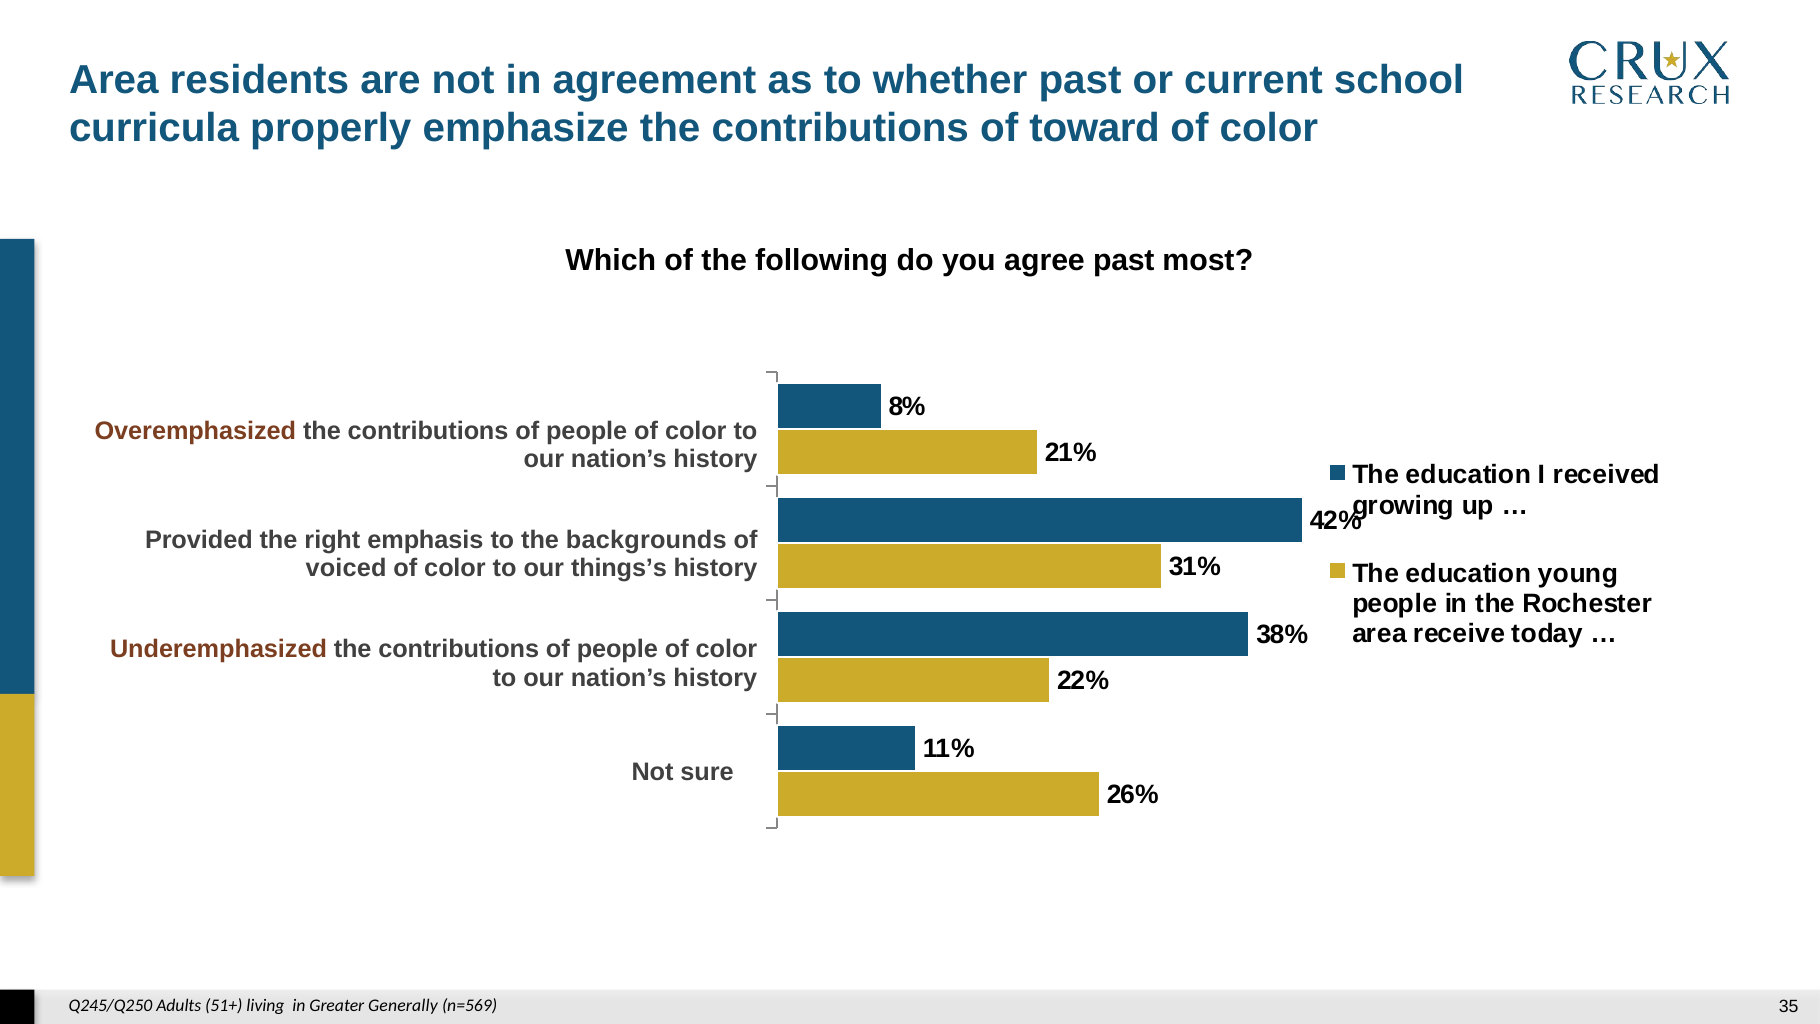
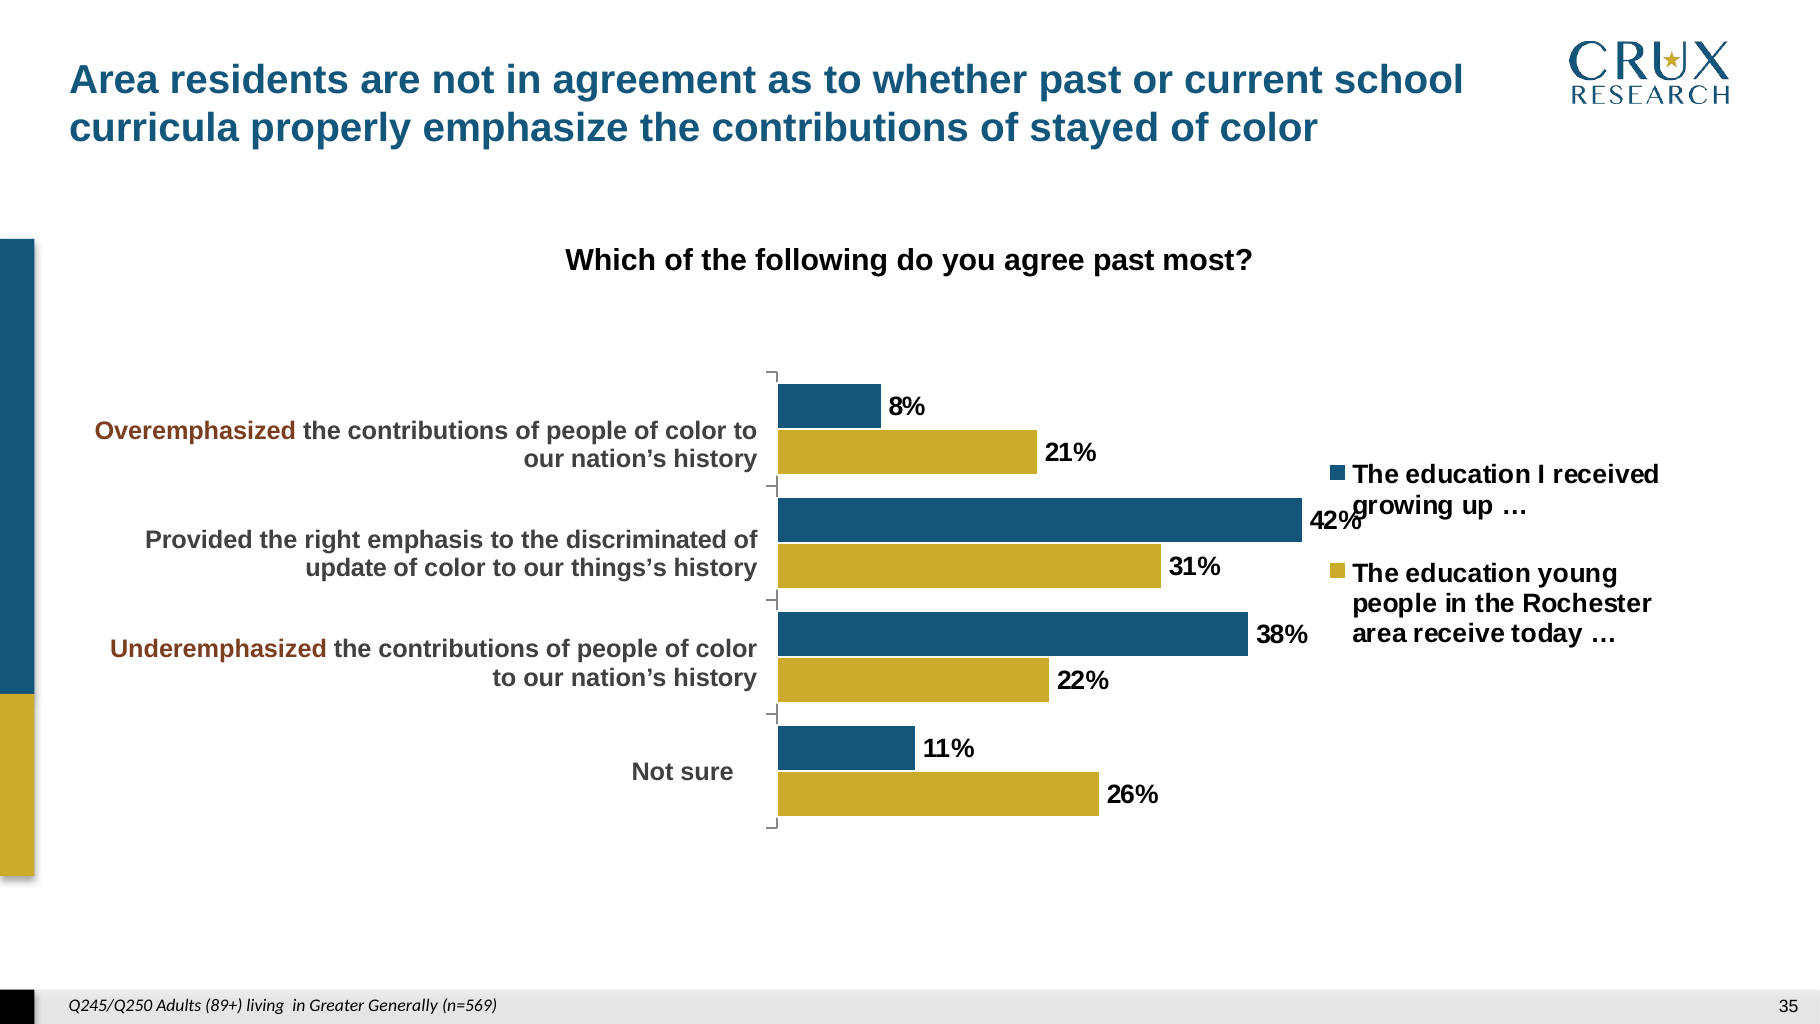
toward: toward -> stayed (1094, 129)
backgrounds: backgrounds -> discriminated (647, 540)
voiced: voiced -> update (346, 568)
51+: 51+ -> 89+ (224, 1006)
